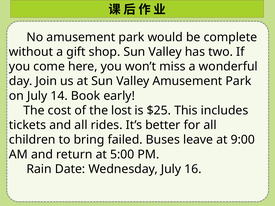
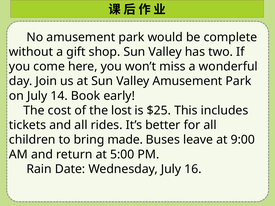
failed: failed -> made (125, 140)
